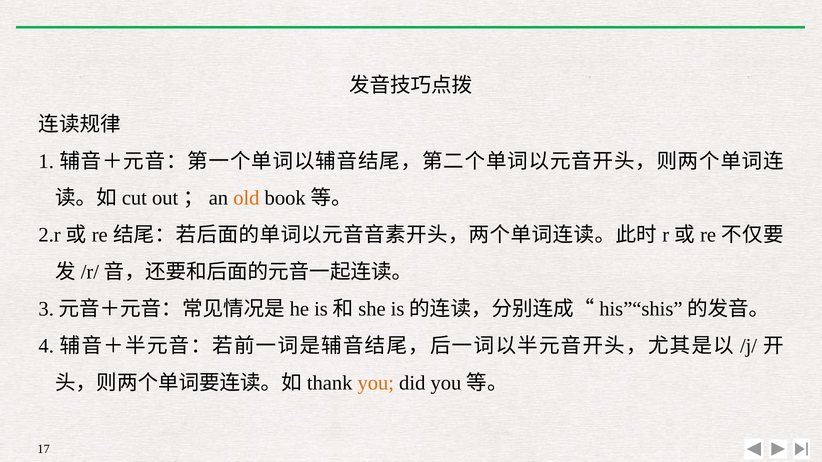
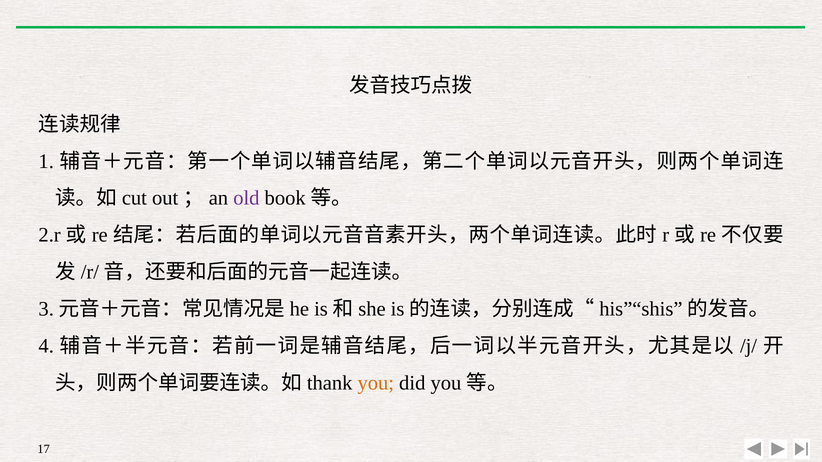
old colour: orange -> purple (246, 198)
